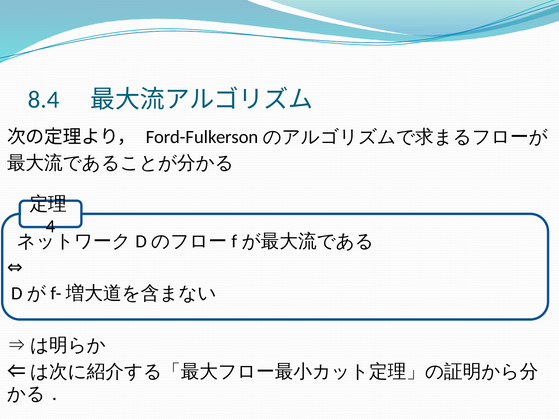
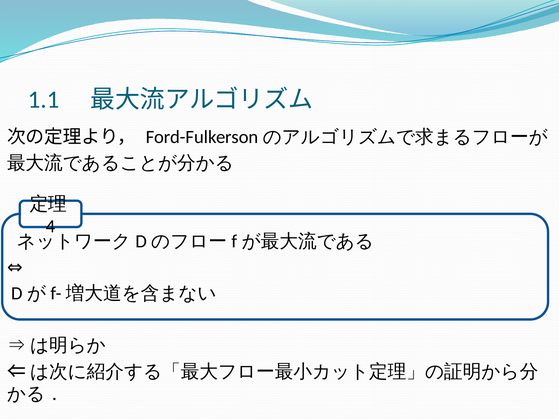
8.4: 8.4 -> 1.1 (44, 100)
